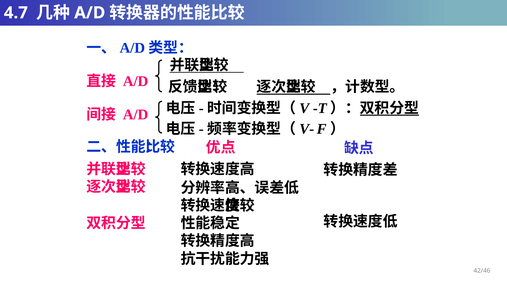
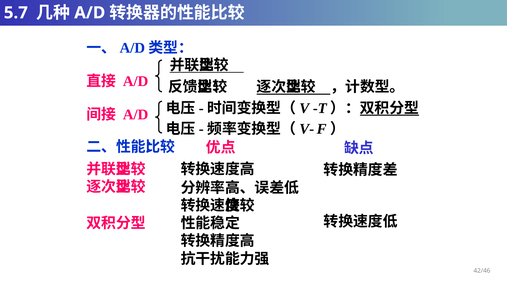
4.7: 4.7 -> 5.7 (16, 13)
